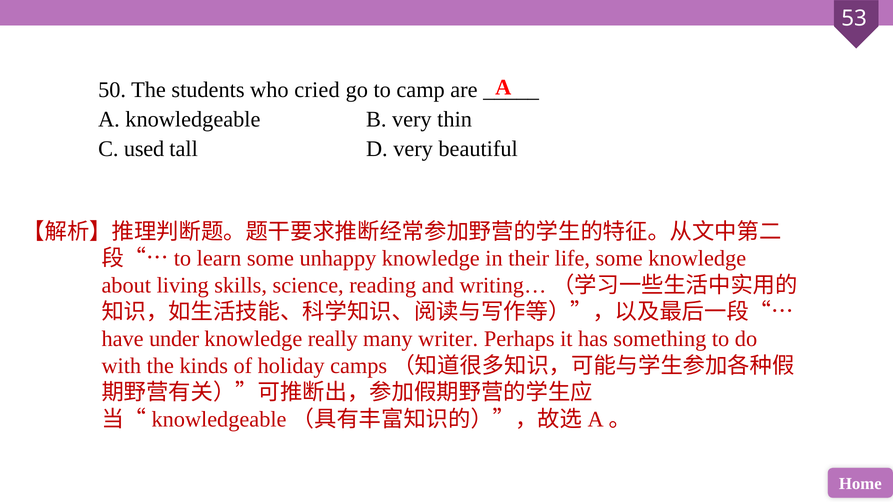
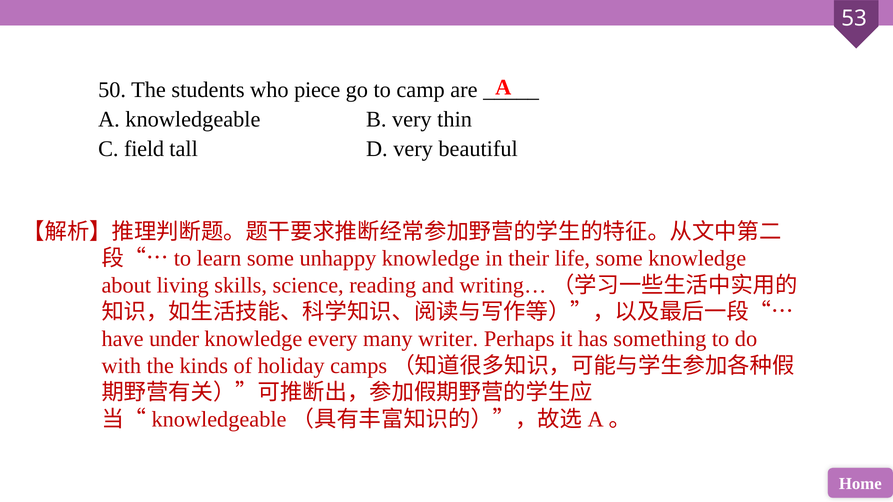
cried: cried -> piece (317, 90)
used: used -> field (144, 149)
really: really -> every (333, 339)
